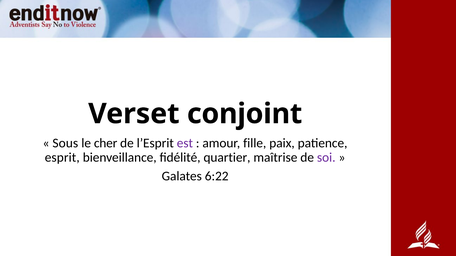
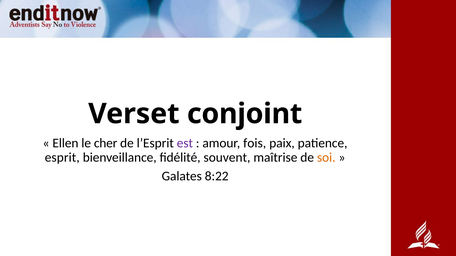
Sous: Sous -> Ellen (65, 144)
fille: fille -> fois (255, 144)
quartier: quartier -> souvent (227, 158)
soi colour: purple -> orange (326, 158)
6:22: 6:22 -> 8:22 (217, 177)
